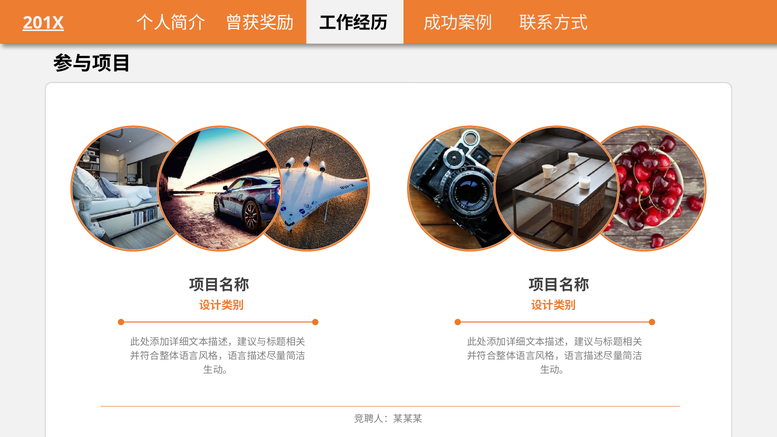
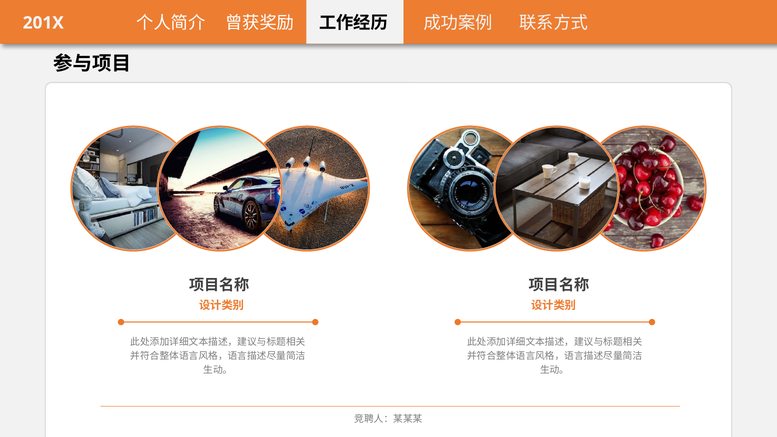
201X underline: present -> none (43, 23)
